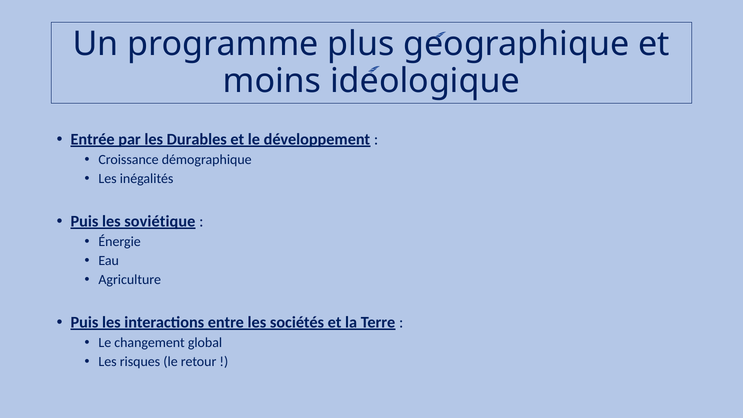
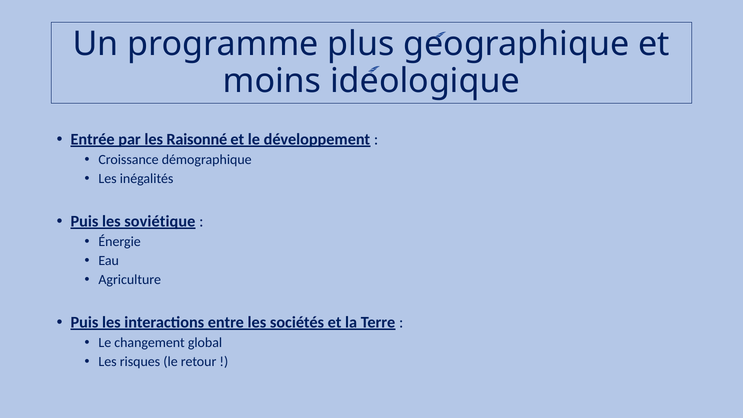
Durables: Durables -> Raisonné (197, 139)
